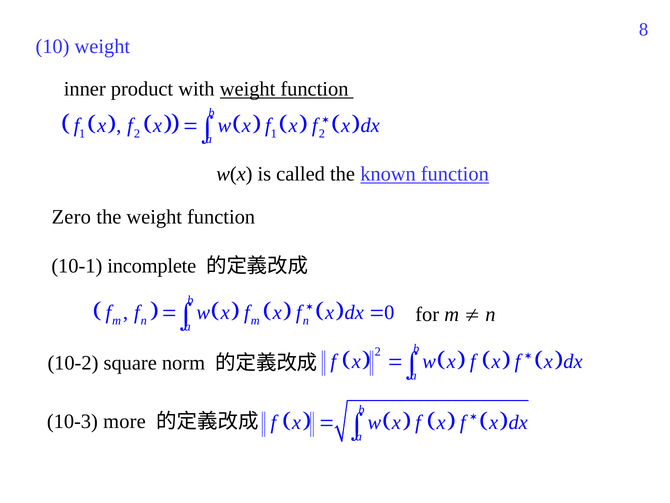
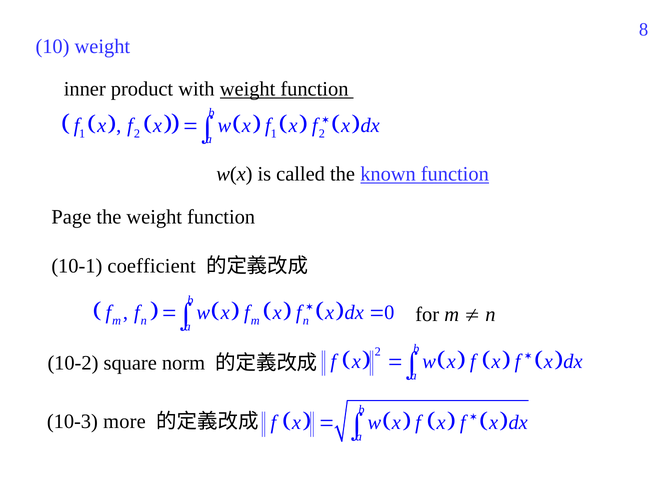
Zero: Zero -> Page (71, 217)
incomplete: incomplete -> coefficient (152, 266)
